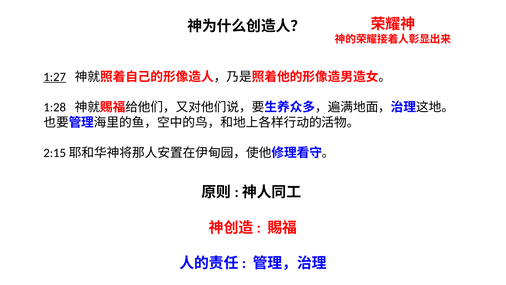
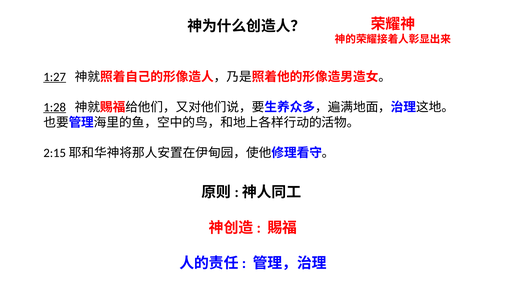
1:28 underline: none -> present (55, 107)
